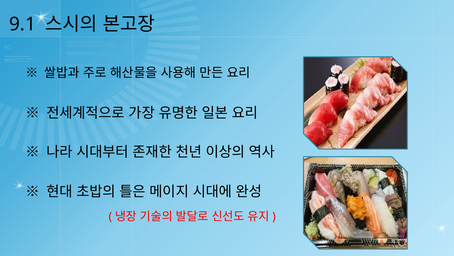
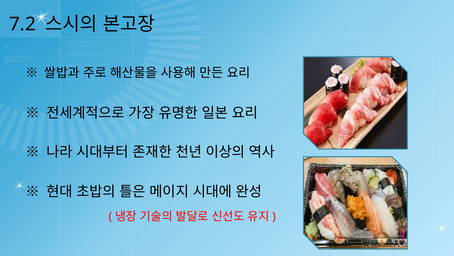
9.1: 9.1 -> 7.2 (23, 24)
